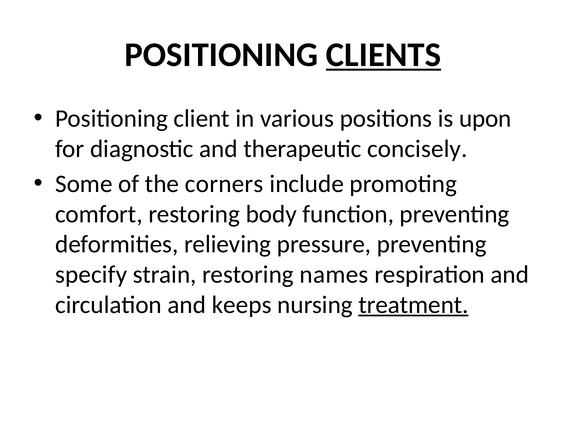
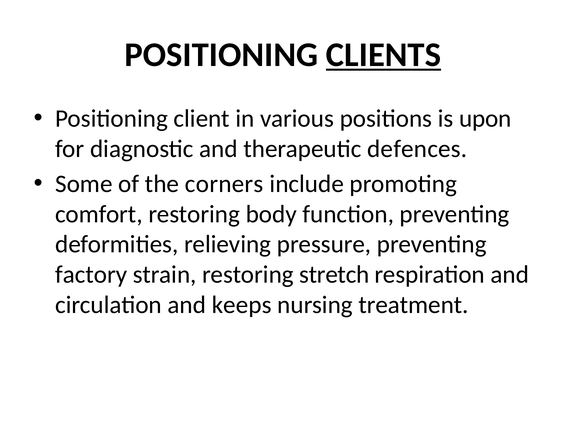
concisely: concisely -> defences (417, 149)
specify: specify -> factory (91, 275)
names: names -> stretch (334, 275)
treatment underline: present -> none (414, 305)
